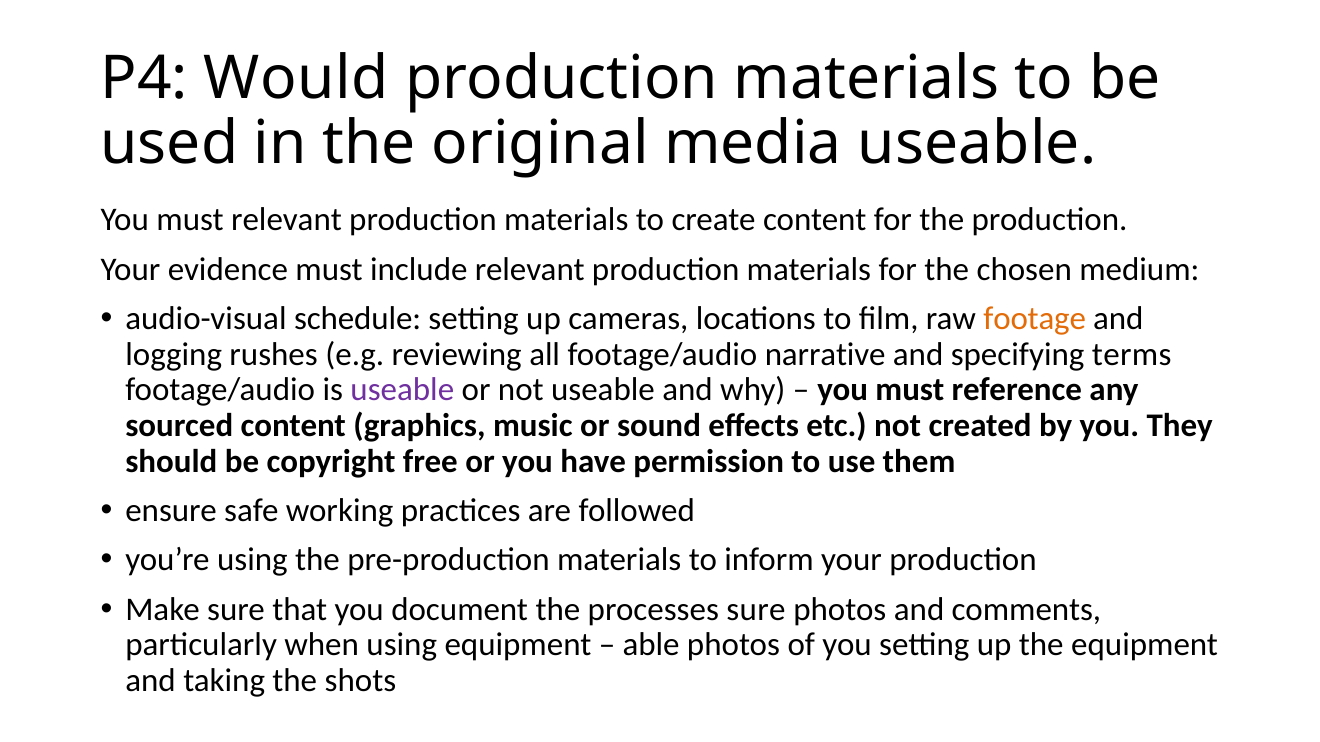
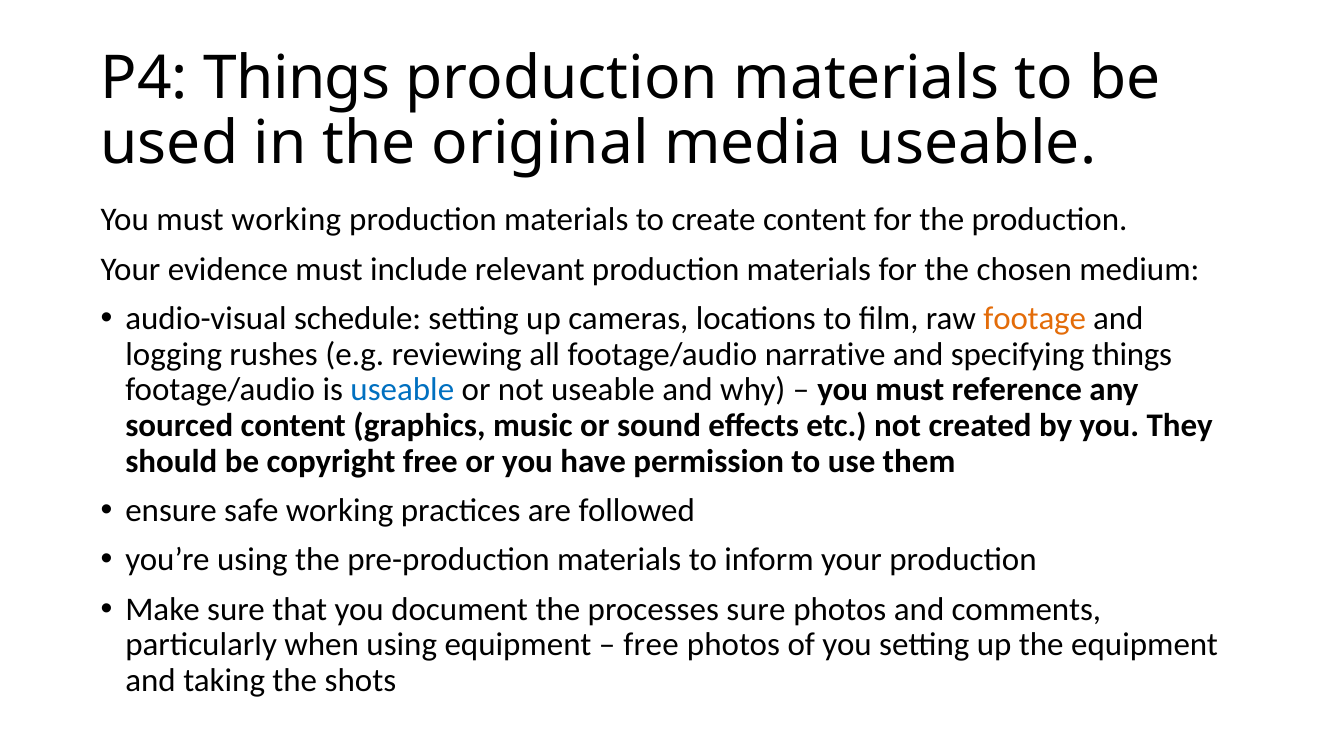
P4 Would: Would -> Things (297, 78)
must relevant: relevant -> working (286, 220)
specifying terms: terms -> things (1132, 355)
useable colour: purple -> blue (402, 390)
able: able -> free (651, 645)
